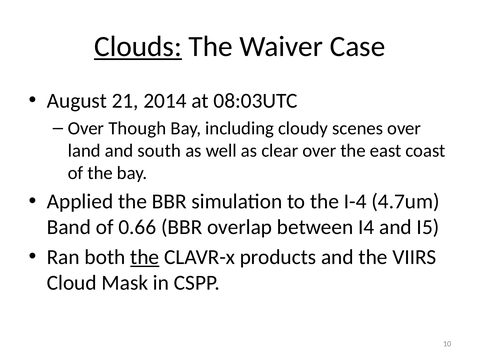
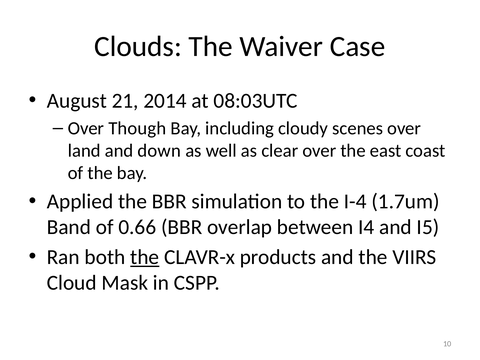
Clouds underline: present -> none (138, 46)
south: south -> down (159, 151)
4.7um: 4.7um -> 1.7um (406, 202)
